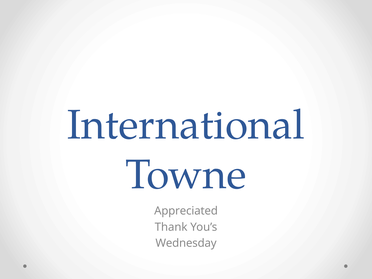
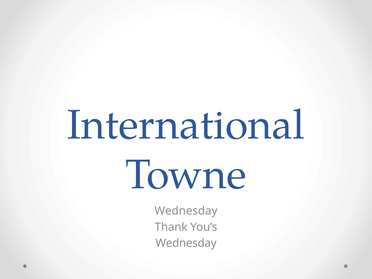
Appreciated: Appreciated -> Wednesday (186, 211)
